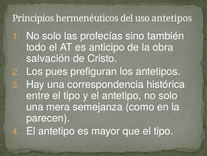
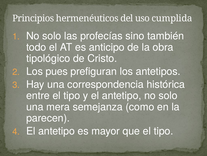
uso antetipos: antetipos -> cumplida (172, 18)
salvación: salvación -> tipológico (48, 58)
